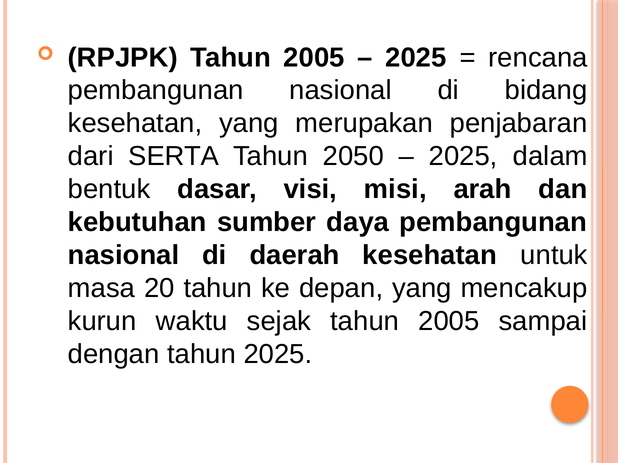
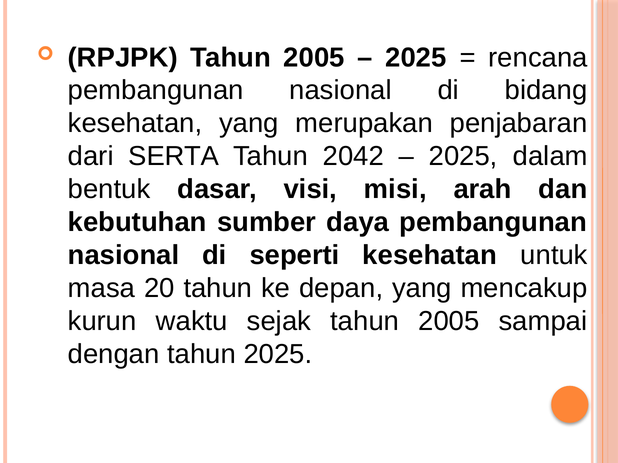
2050: 2050 -> 2042 (353, 157)
daerah: daerah -> seperti (295, 255)
